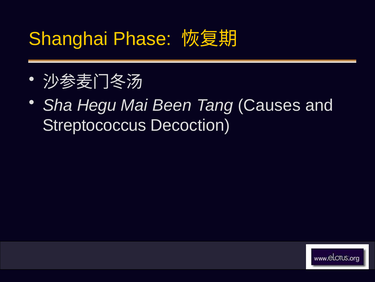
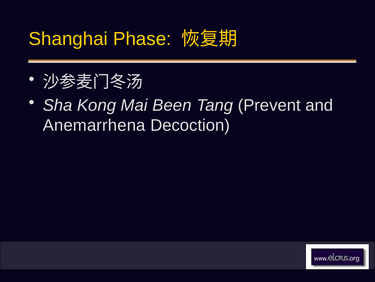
Hegu: Hegu -> Kong (97, 105)
Causes: Causes -> Prevent (269, 105)
Streptococcus: Streptococcus -> Anemarrhena (94, 125)
